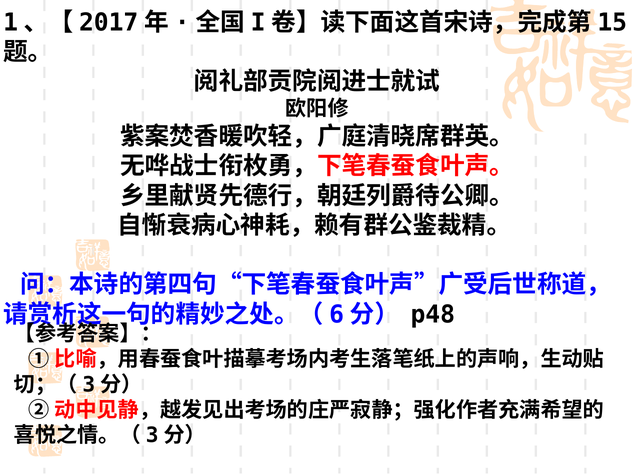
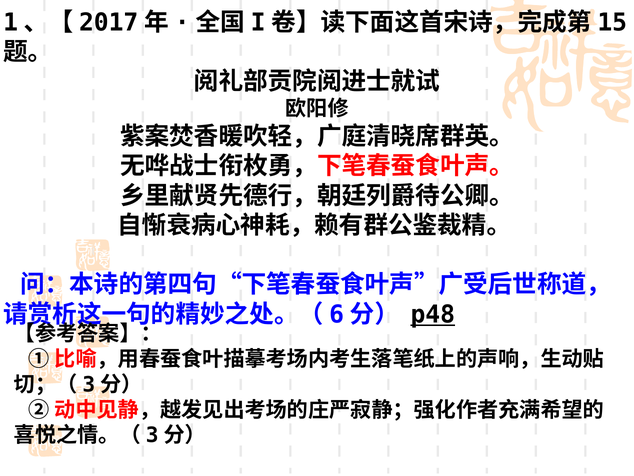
p48 underline: none -> present (433, 314)
